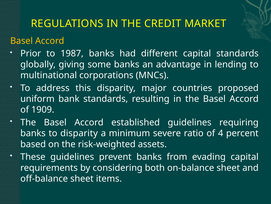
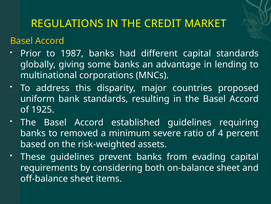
1909: 1909 -> 1925 (43, 109)
to disparity: disparity -> removed (79, 133)
